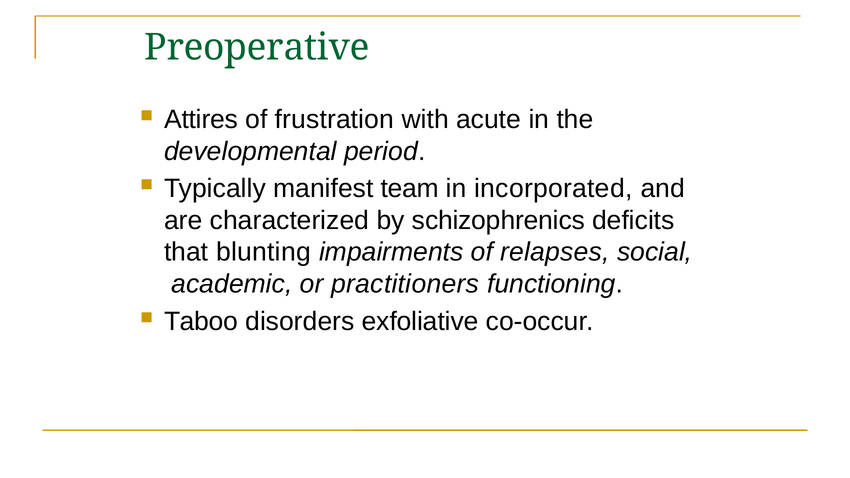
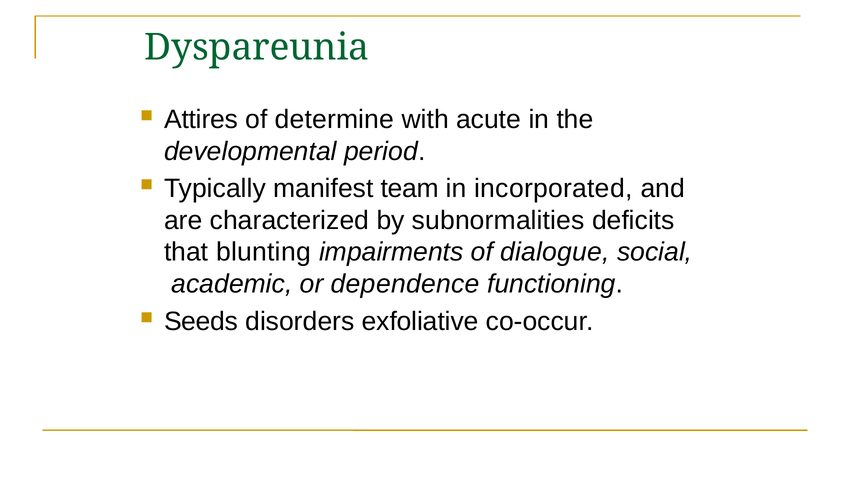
Preoperative: Preoperative -> Dyspareunia (257, 47)
frustration: frustration -> determine (334, 119)
schizophrenics: schizophrenics -> subnormalities (498, 220)
relapses: relapses -> dialogue (555, 252)
practitioners: practitioners -> dependence (405, 284)
Taboo: Taboo -> Seeds (201, 321)
